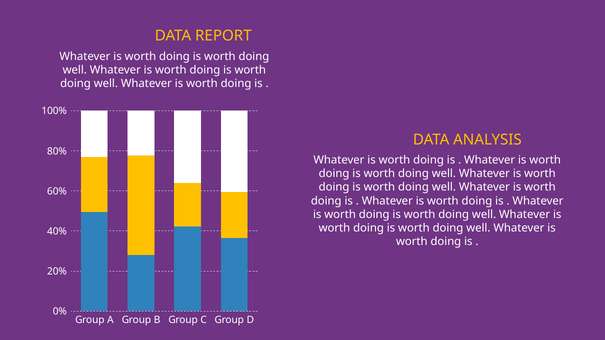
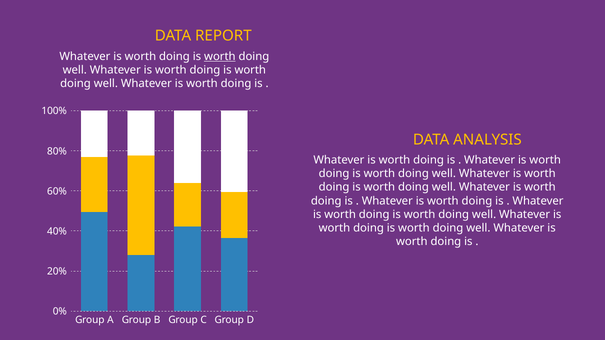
worth underline: none -> present (220, 56)
